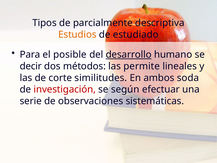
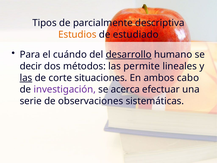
posible: posible -> cuándo (70, 55)
las underline: none -> present (26, 78)
similitudes: similitudes -> situaciones (101, 78)
soda: soda -> cabo (188, 78)
investigación colour: red -> purple (65, 89)
según: según -> acerca (125, 89)
